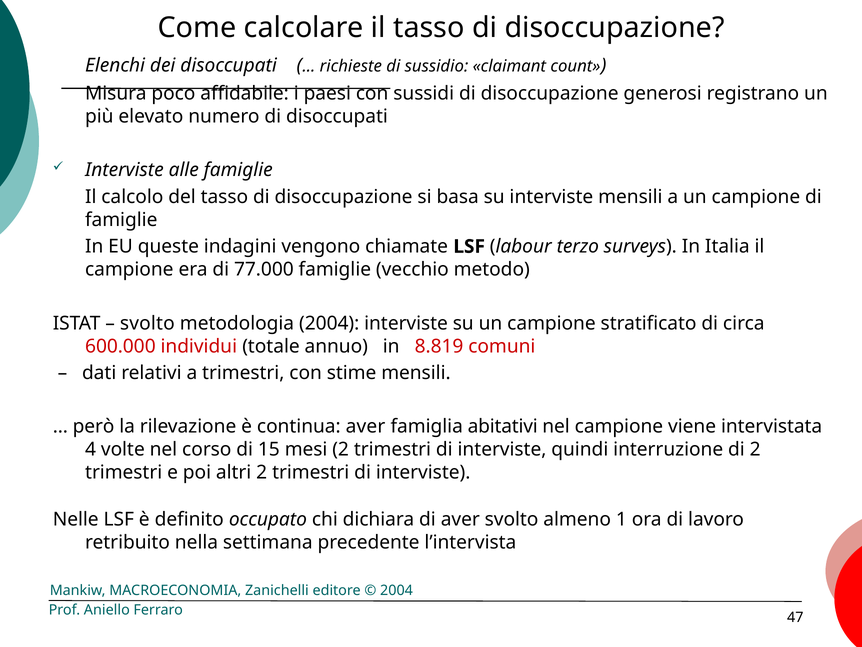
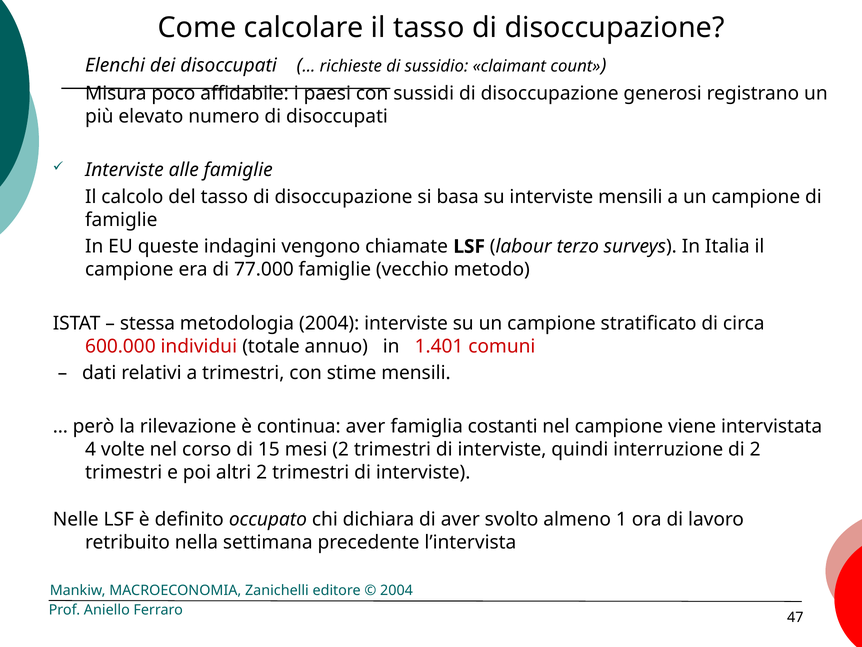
svolto: svolto -> stessa (147, 323)
8.819: 8.819 -> 1.401 (439, 346)
abitativi: abitativi -> costanti (503, 426)
